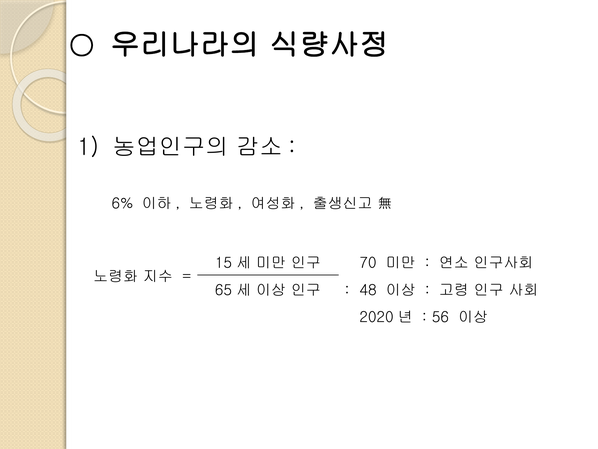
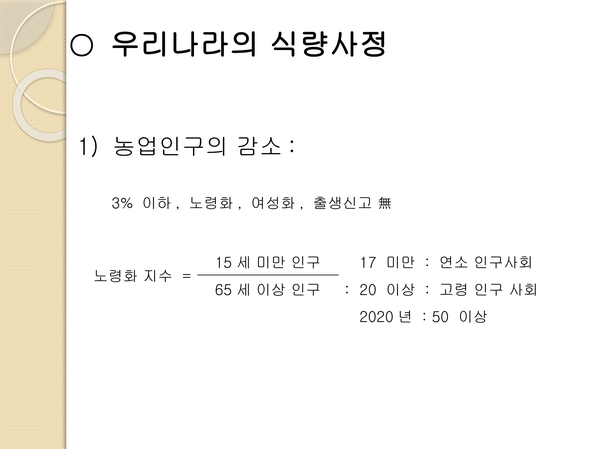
6%: 6% -> 3% (122, 203)
70: 70 -> 17 (368, 263)
48: 48 -> 20 (368, 290)
56: 56 -> 50 (440, 317)
